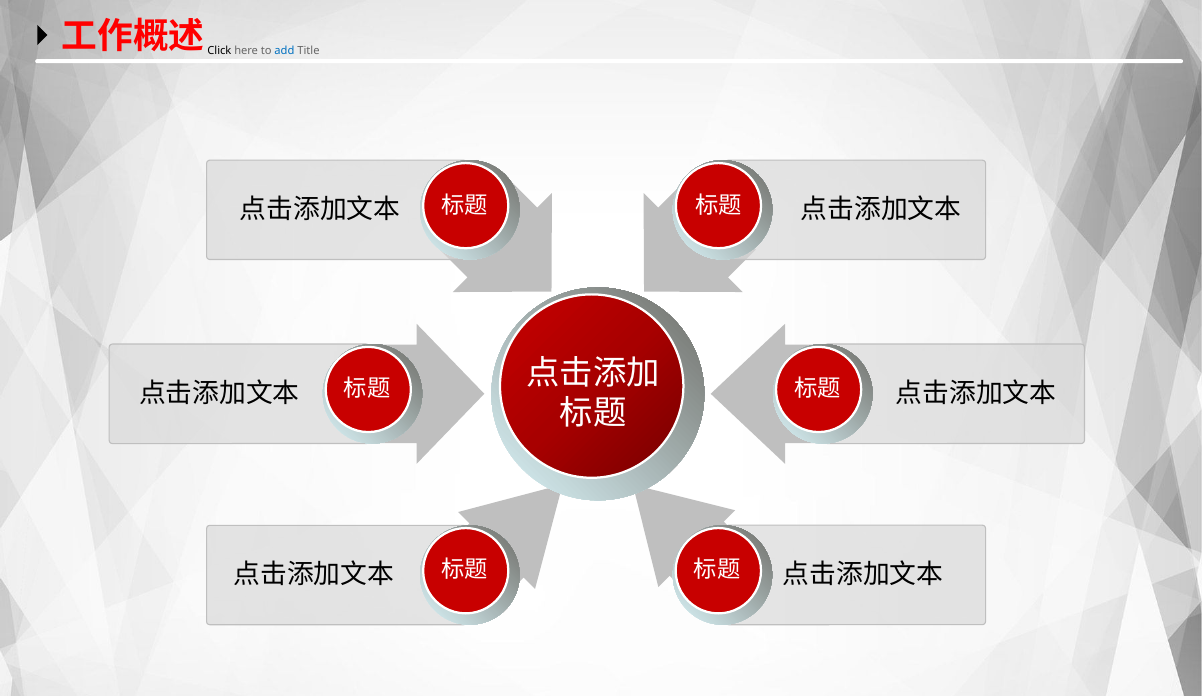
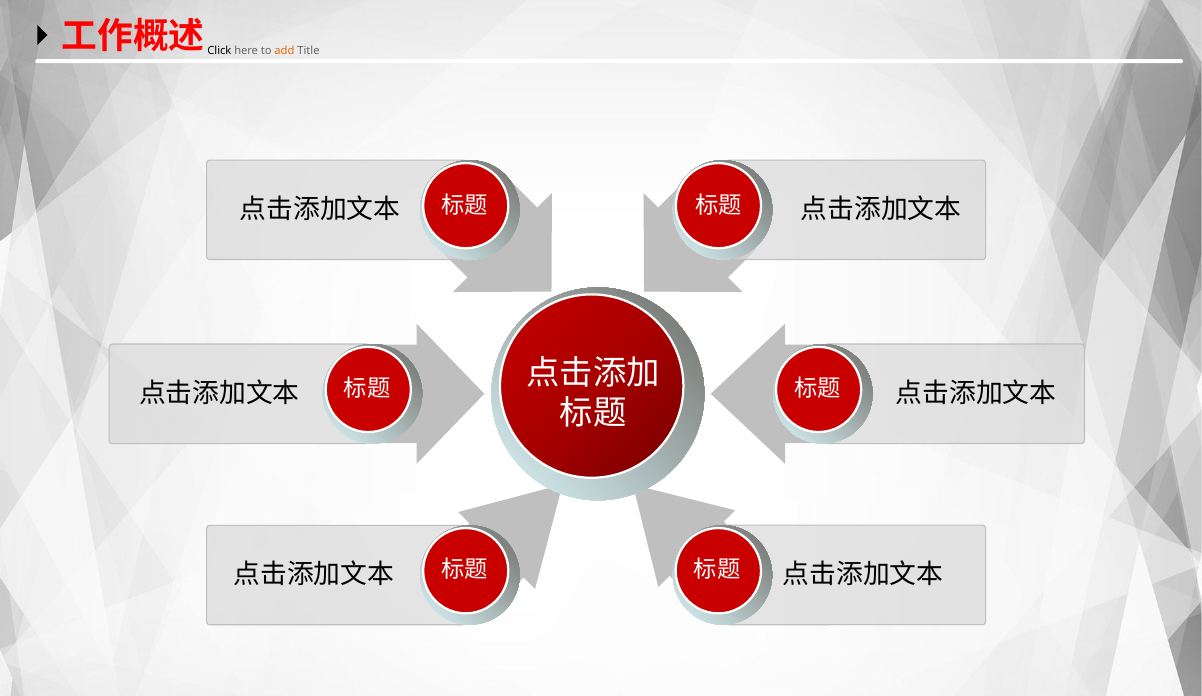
add colour: blue -> orange (284, 51)
